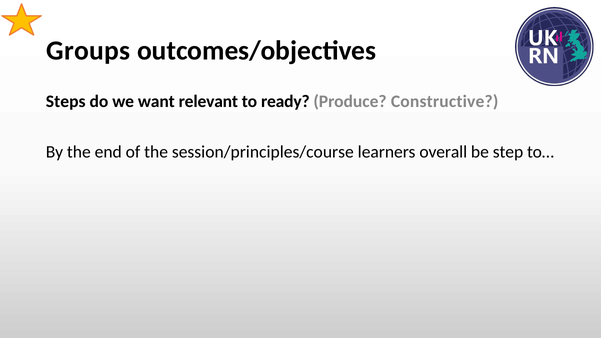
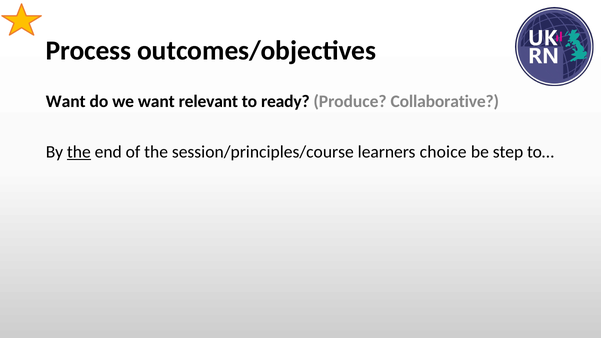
Groups: Groups -> Process (88, 51)
Steps: Steps -> Want (66, 102)
Constructive: Constructive -> Collaborative (445, 102)
the underline: none -> present (79, 152)
overall: overall -> choice (443, 152)
